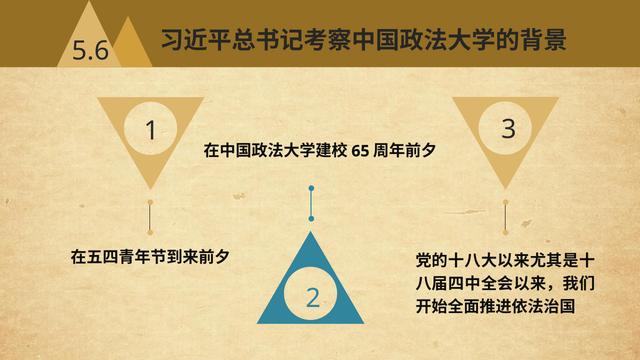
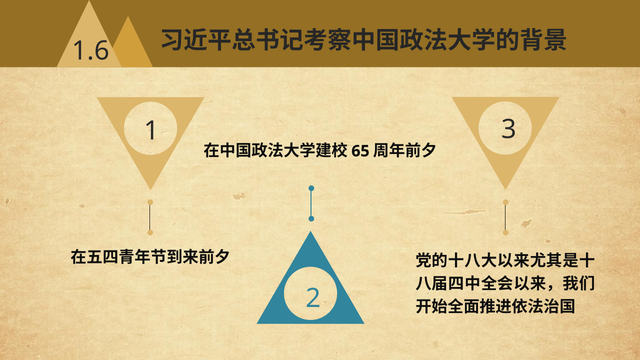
5.6: 5.6 -> 1.6 (91, 51)
